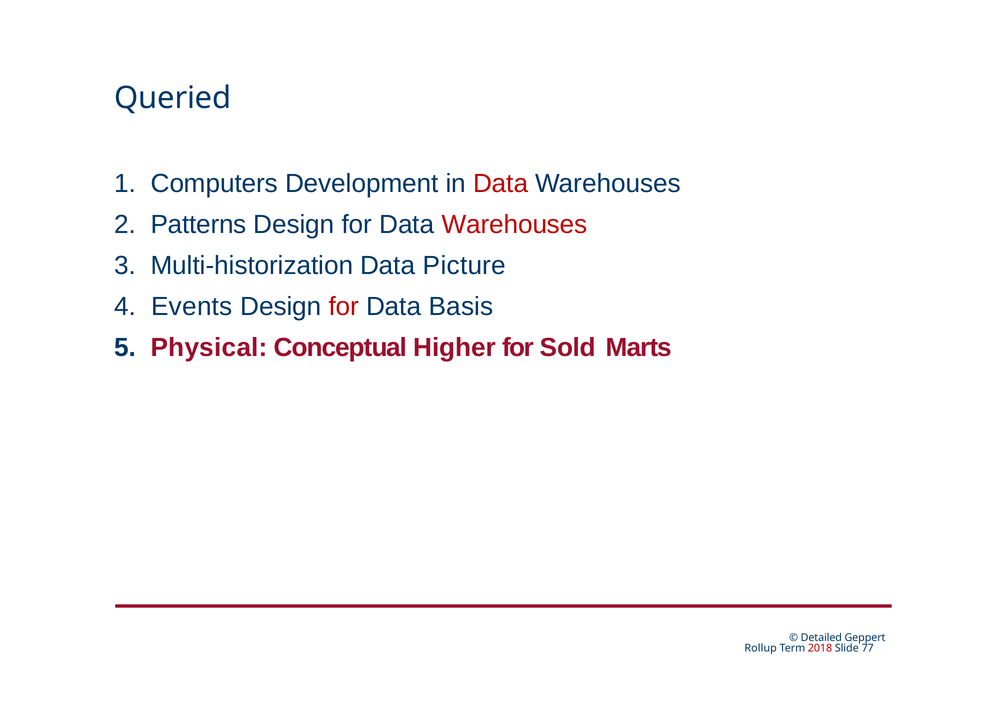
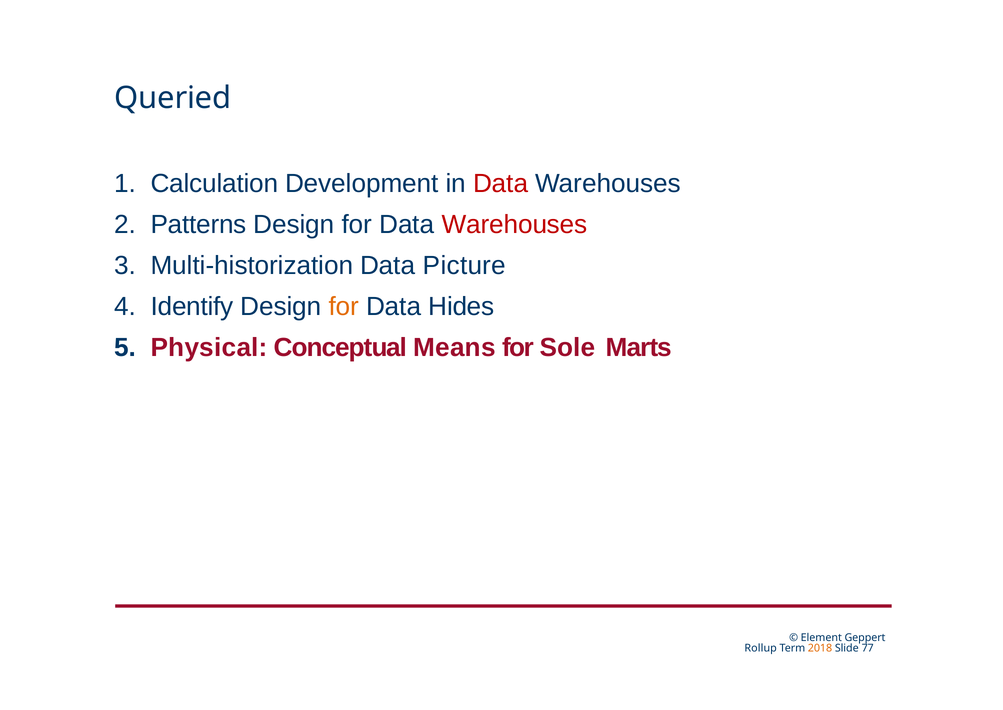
Computers: Computers -> Calculation (214, 184)
Events: Events -> Identify (192, 306)
for colour: red -> orange (344, 306)
Basis: Basis -> Hides (461, 306)
Higher: Higher -> Means (455, 347)
Sold: Sold -> Sole (568, 347)
Detailed: Detailed -> Element (821, 637)
2018 colour: red -> orange (820, 648)
